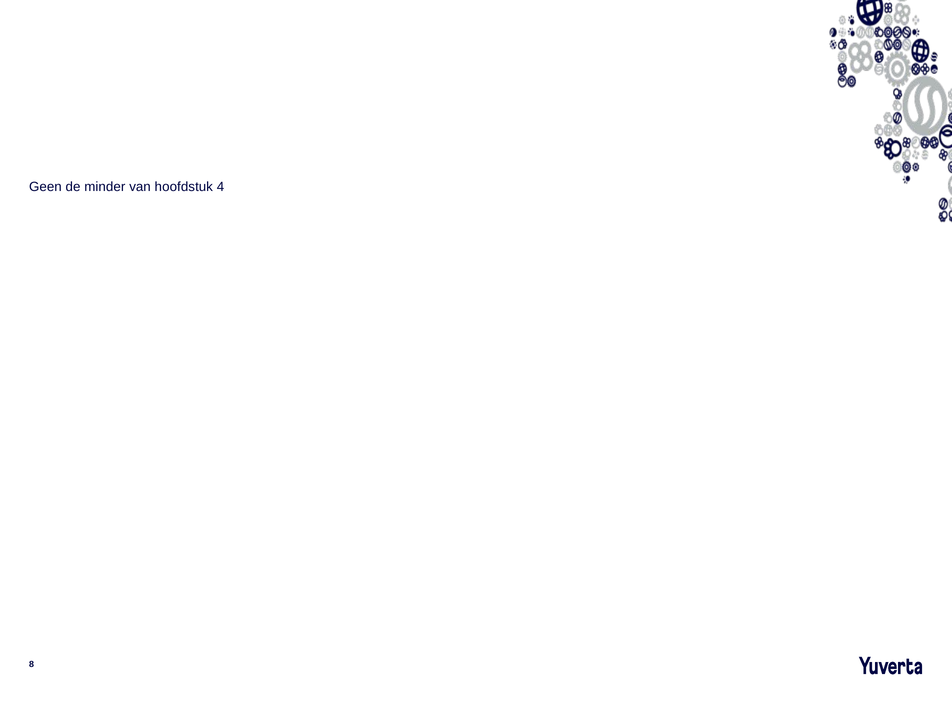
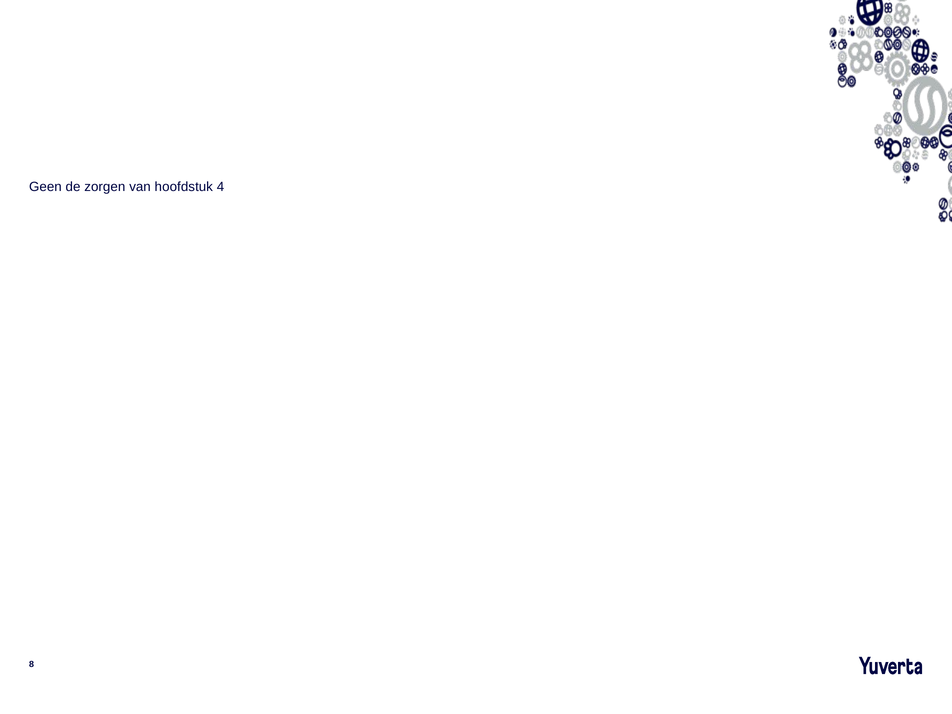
minder: minder -> zorgen (105, 187)
